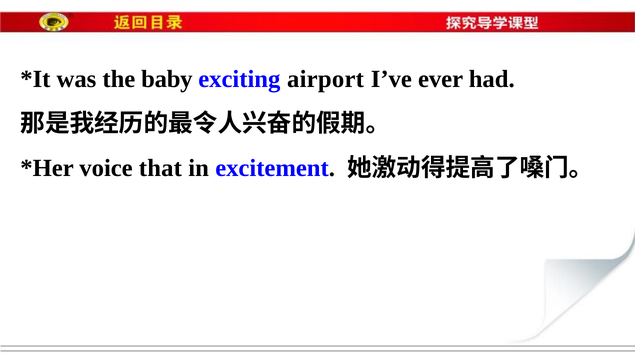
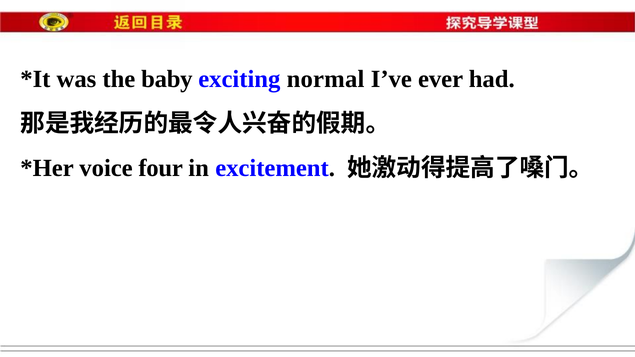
airport: airport -> normal (326, 79)
that: that -> four (161, 168)
